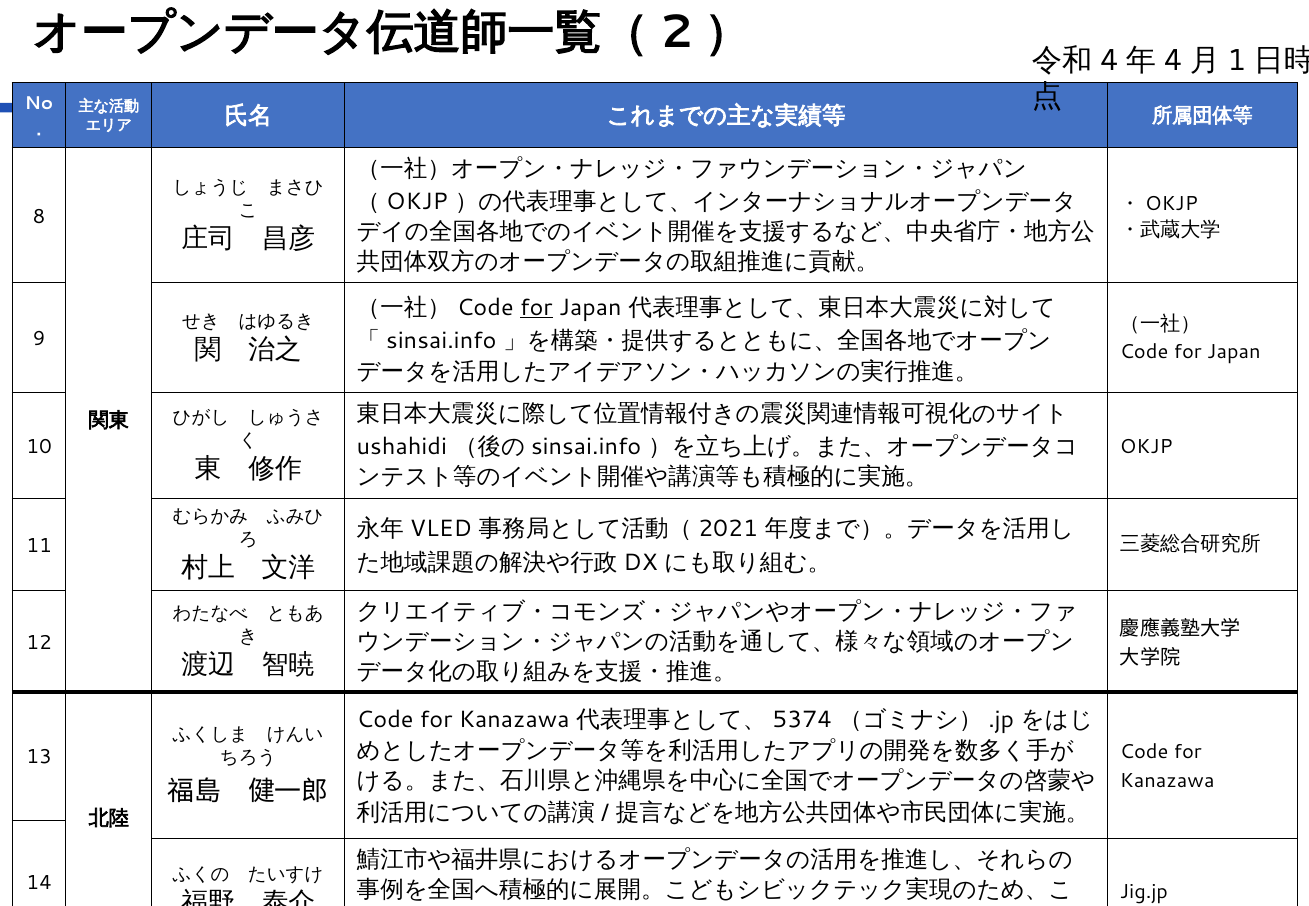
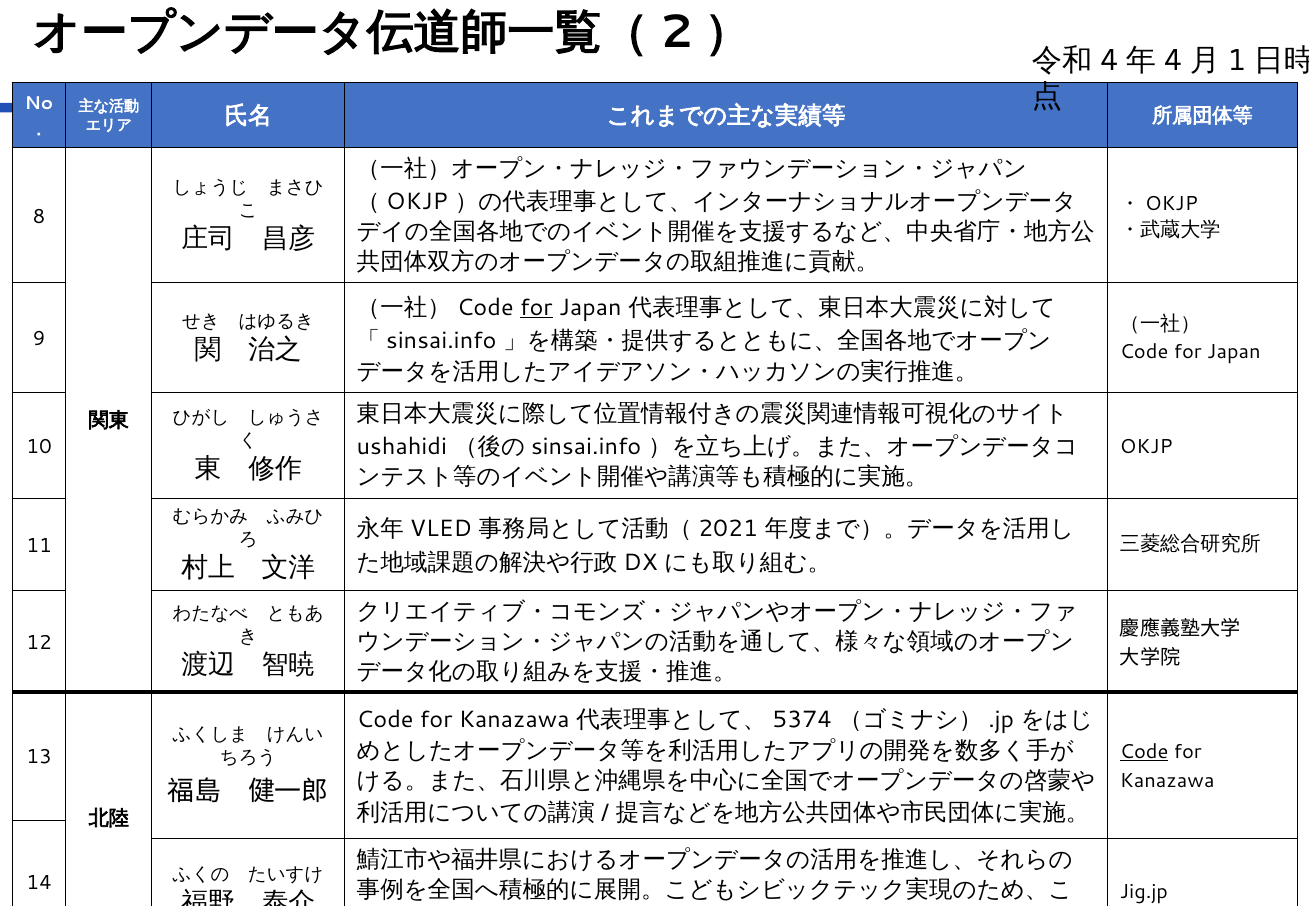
Code underline: none -> present (1144, 752)
